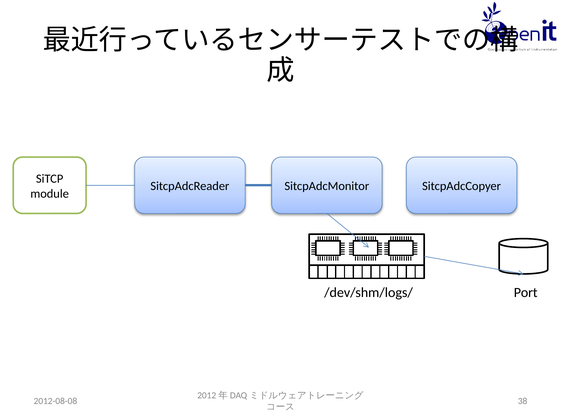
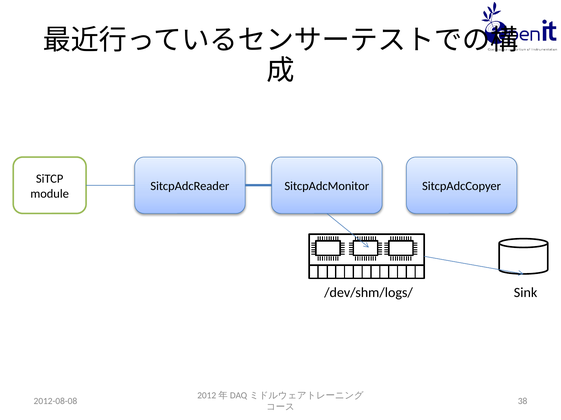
Port: Port -> Sink (526, 293)
